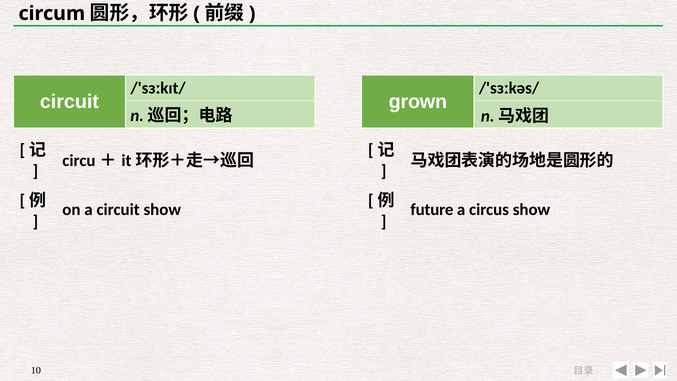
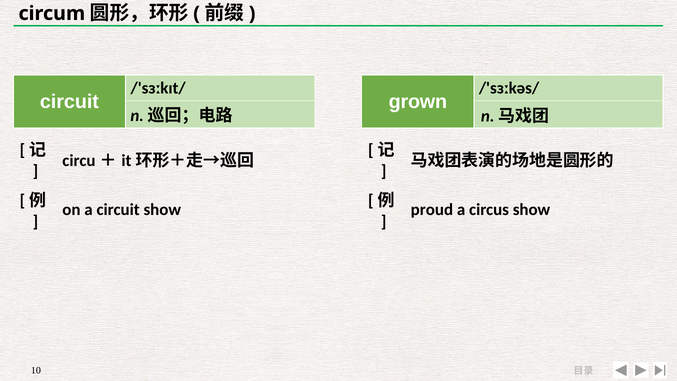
future: future -> proud (432, 209)
